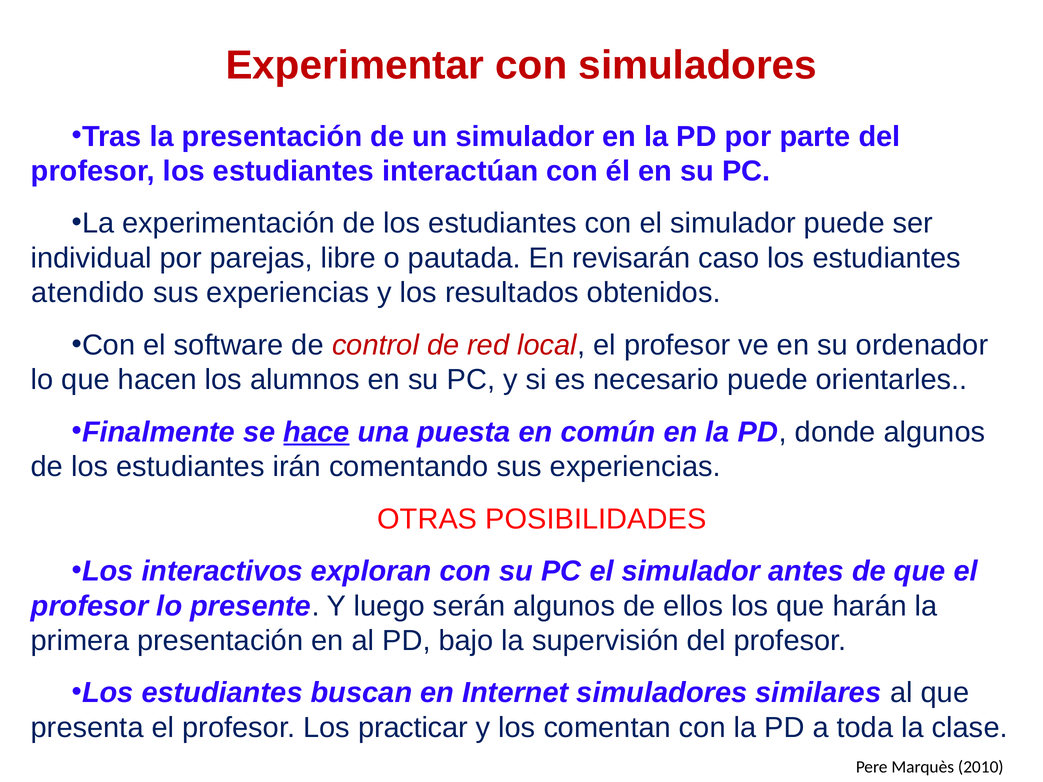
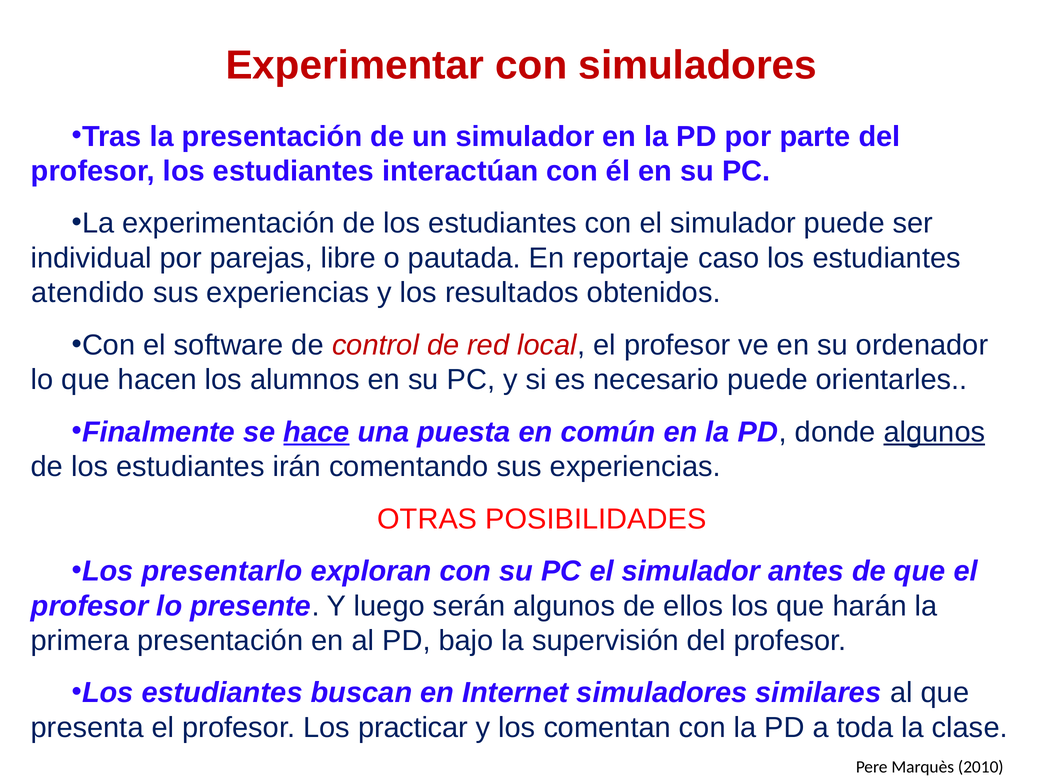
revisarán: revisarán -> reportaje (631, 258)
algunos underline: none -> present (934, 432)
interactivos: interactivos -> presentarlo (222, 571)
